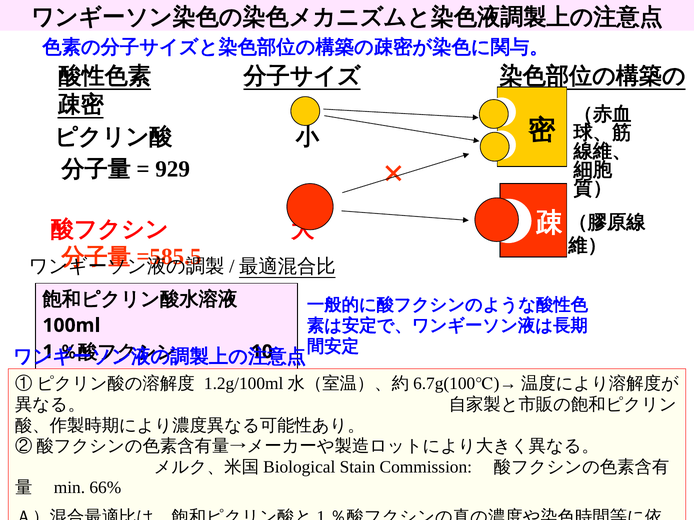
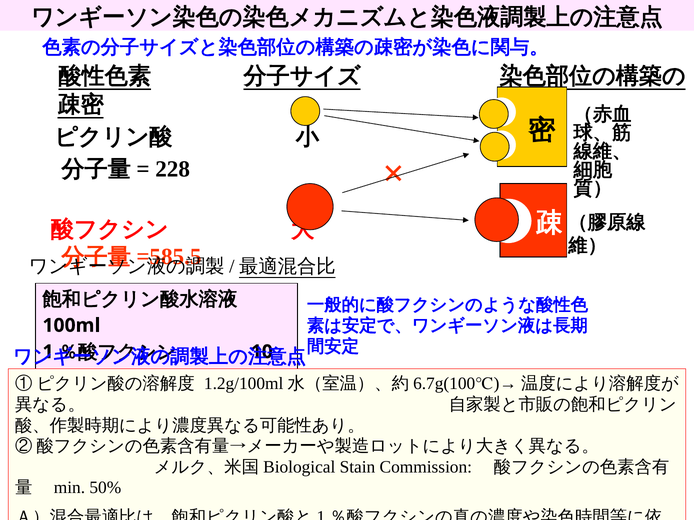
929: 929 -> 228 (173, 169)
66%: 66% -> 50% (105, 488)
